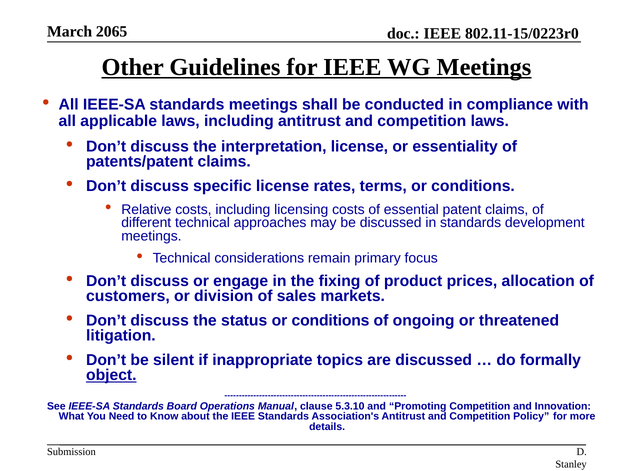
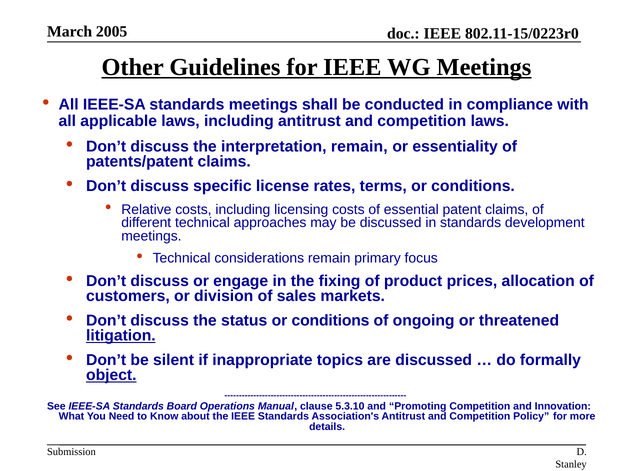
2065: 2065 -> 2005 (112, 32)
interpretation license: license -> remain (359, 146)
litigation underline: none -> present (121, 336)
